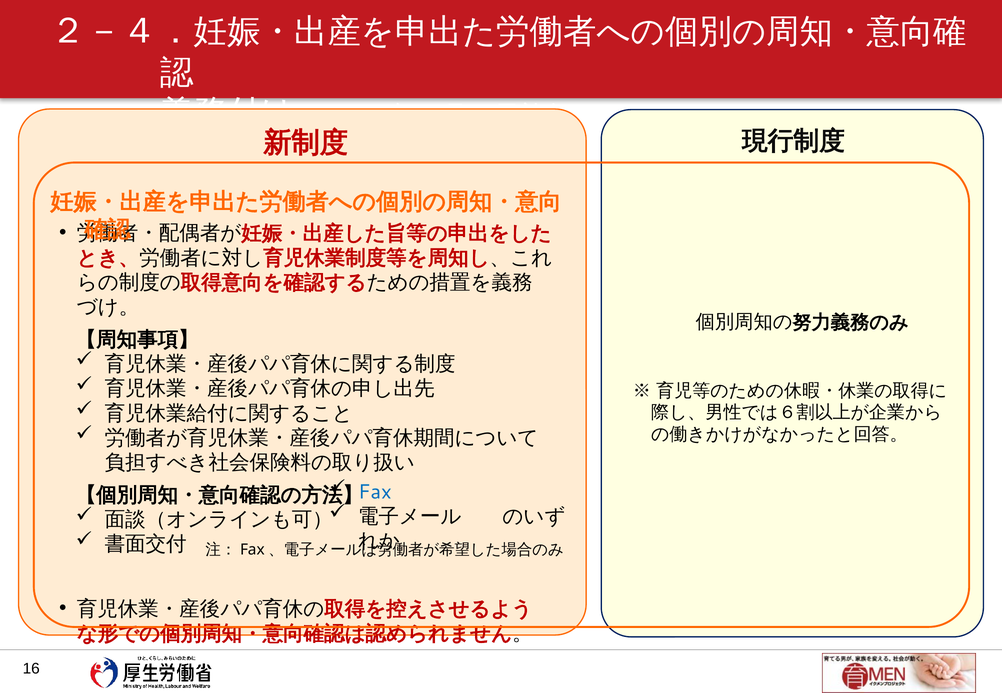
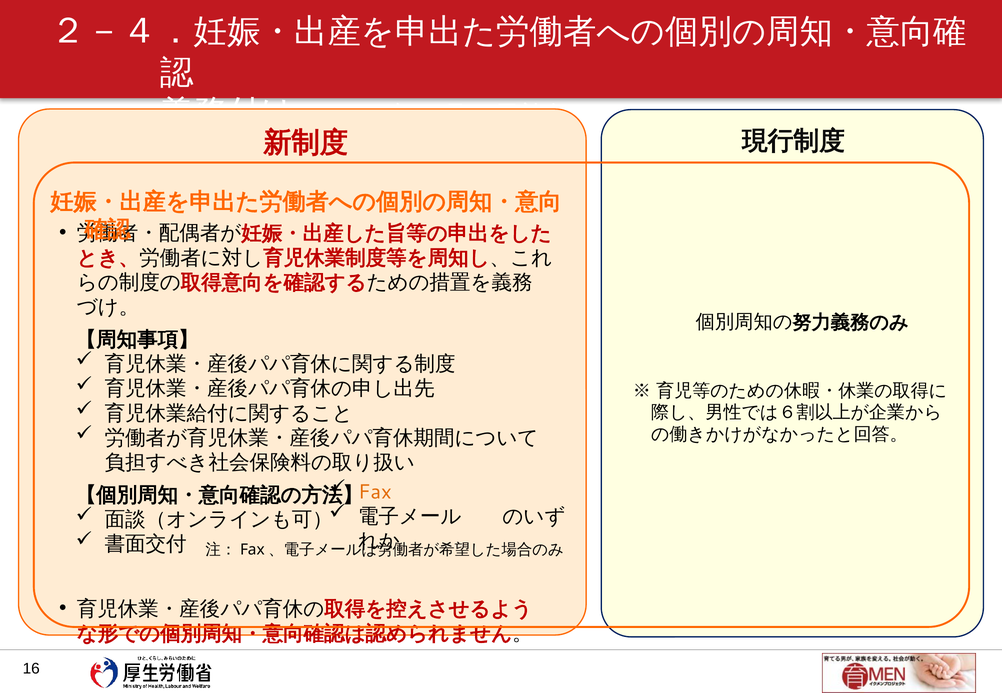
Fax colour: blue -> orange (375, 492)
